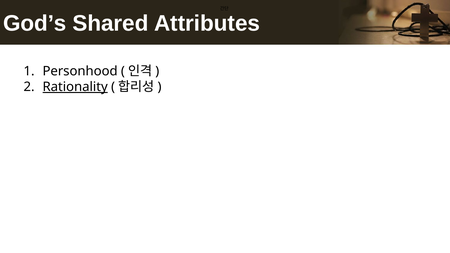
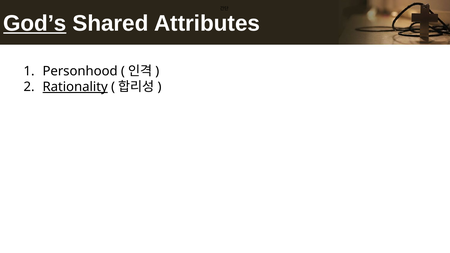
God’s underline: none -> present (35, 23)
